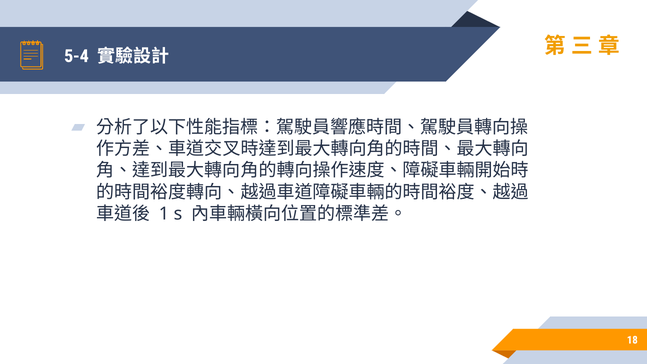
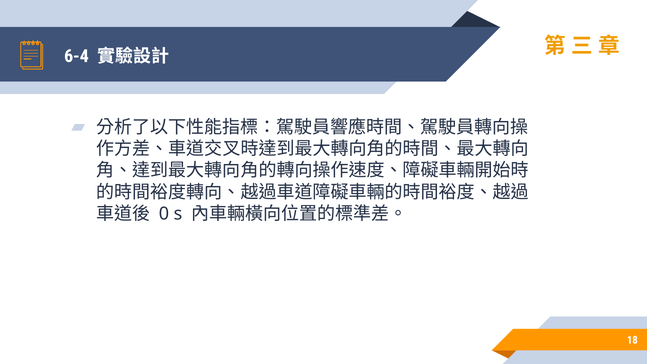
5-4: 5-4 -> 6-4 (76, 56)
1: 1 -> 0 (164, 214)
